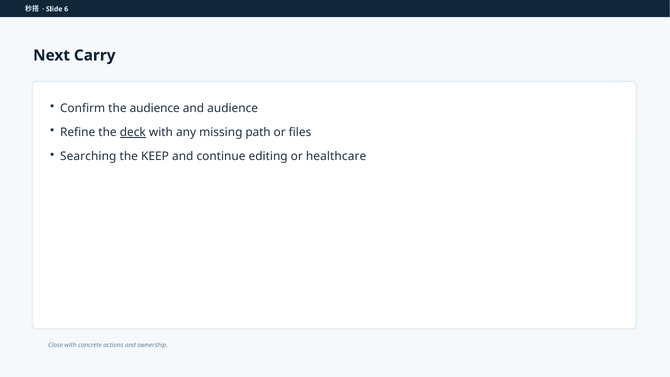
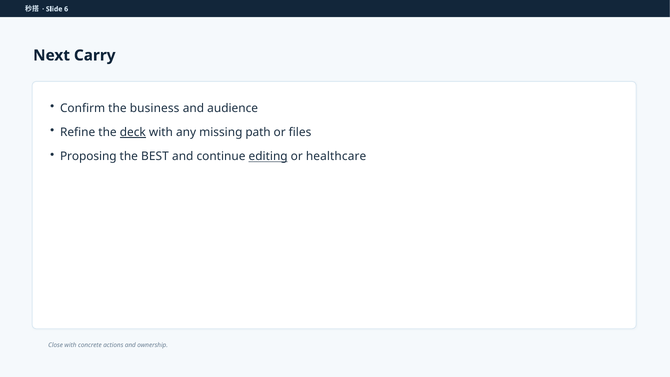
the audience: audience -> business (155, 108)
Searching: Searching -> Proposing (88, 156)
KEEP: KEEP -> BEST (155, 156)
editing underline: none -> present (268, 156)
